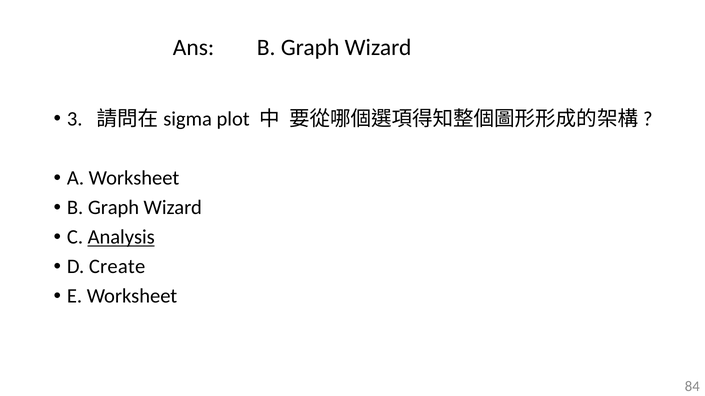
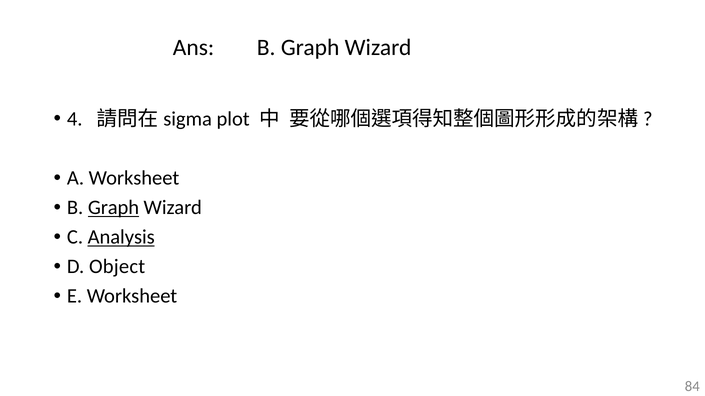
3: 3 -> 4 (75, 119)
Graph underline: none -> present (113, 208)
Create: Create -> Object (117, 267)
